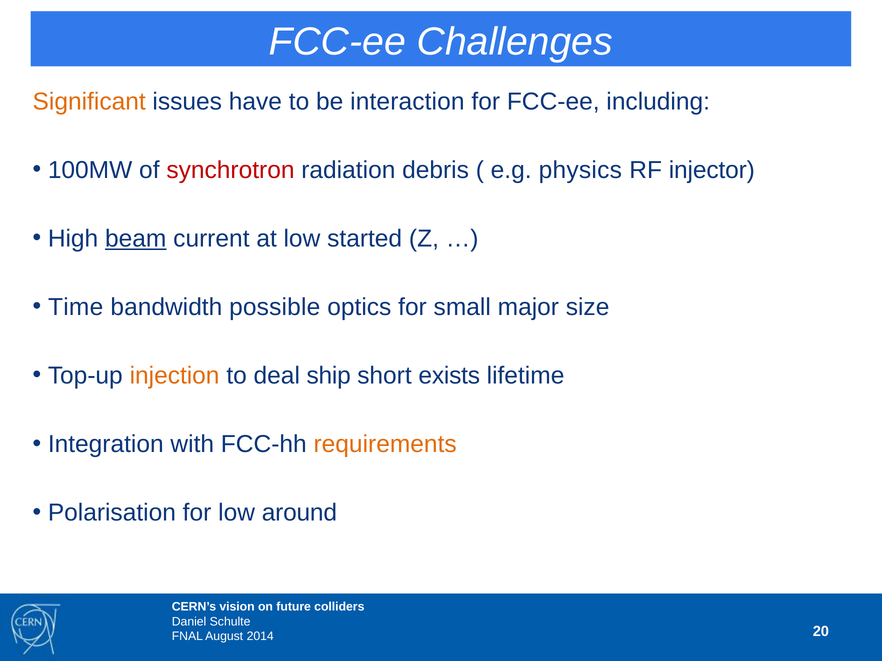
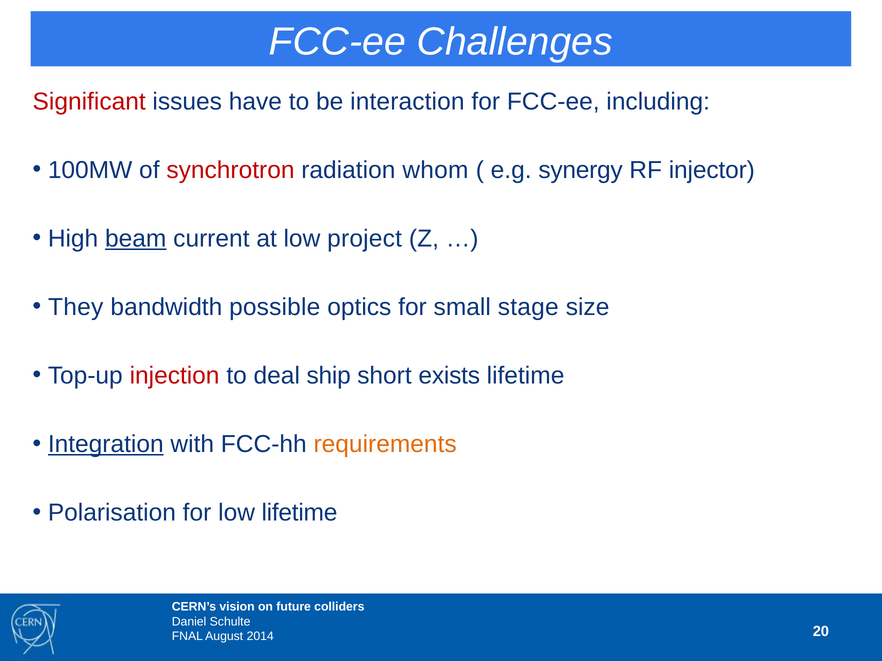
Significant colour: orange -> red (89, 102)
debris: debris -> whom (435, 170)
physics: physics -> synergy (581, 170)
started: started -> project (365, 239)
Time: Time -> They (76, 307)
major: major -> stage (528, 307)
injection colour: orange -> red (175, 376)
Integration underline: none -> present (106, 445)
low around: around -> lifetime (299, 513)
